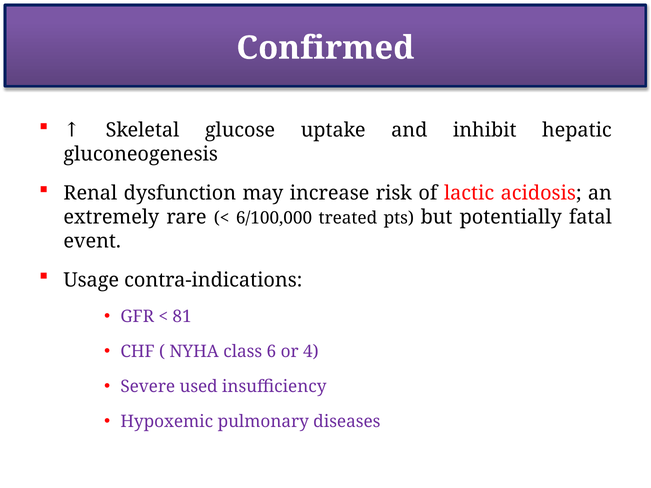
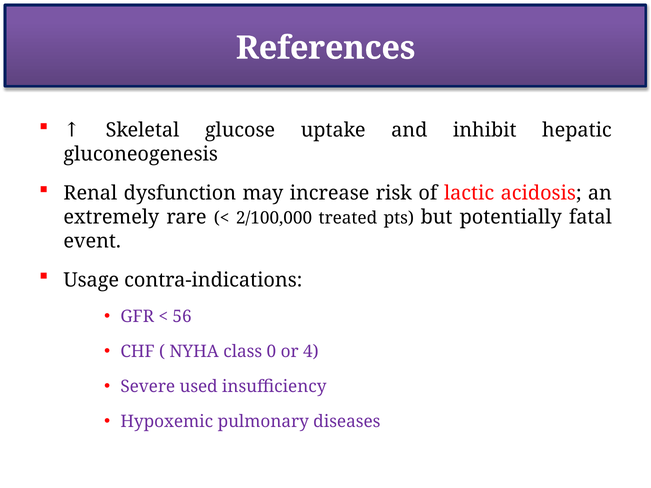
Confirmed: Confirmed -> References (326, 48)
6/100,000: 6/100,000 -> 2/100,000 (274, 218)
81: 81 -> 56 (182, 317)
6: 6 -> 0 (271, 352)
